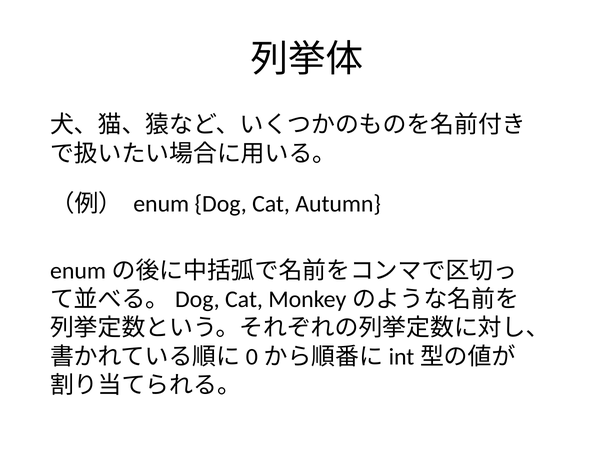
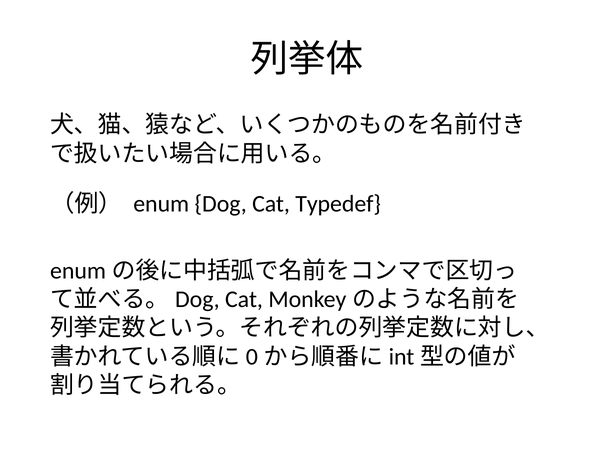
Autumn: Autumn -> Typedef (338, 204)
